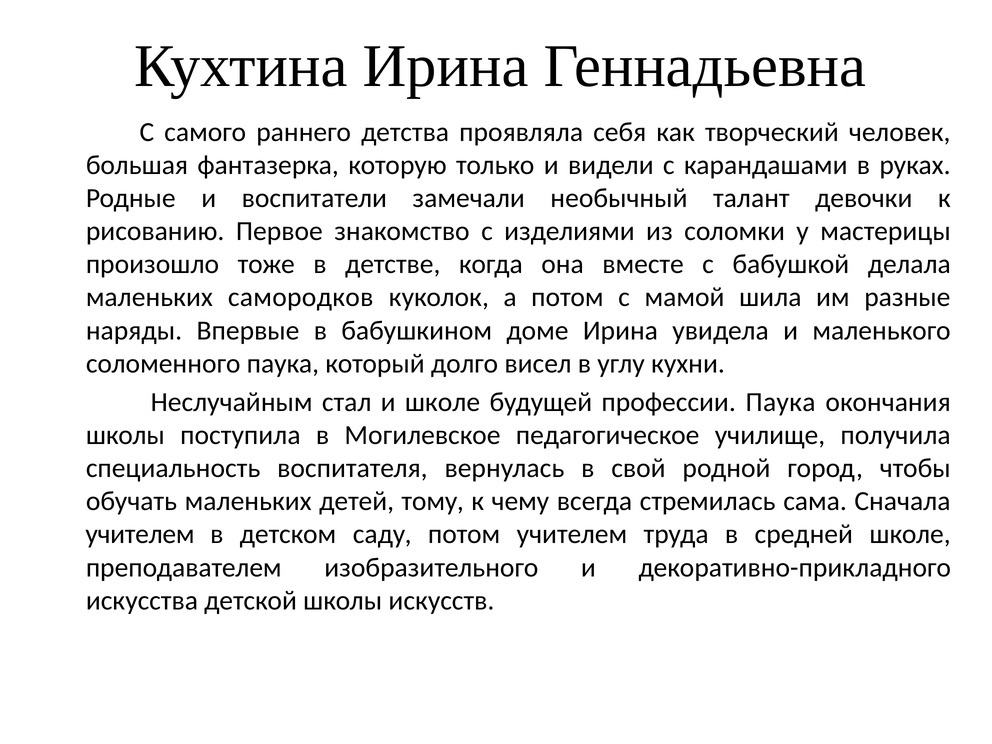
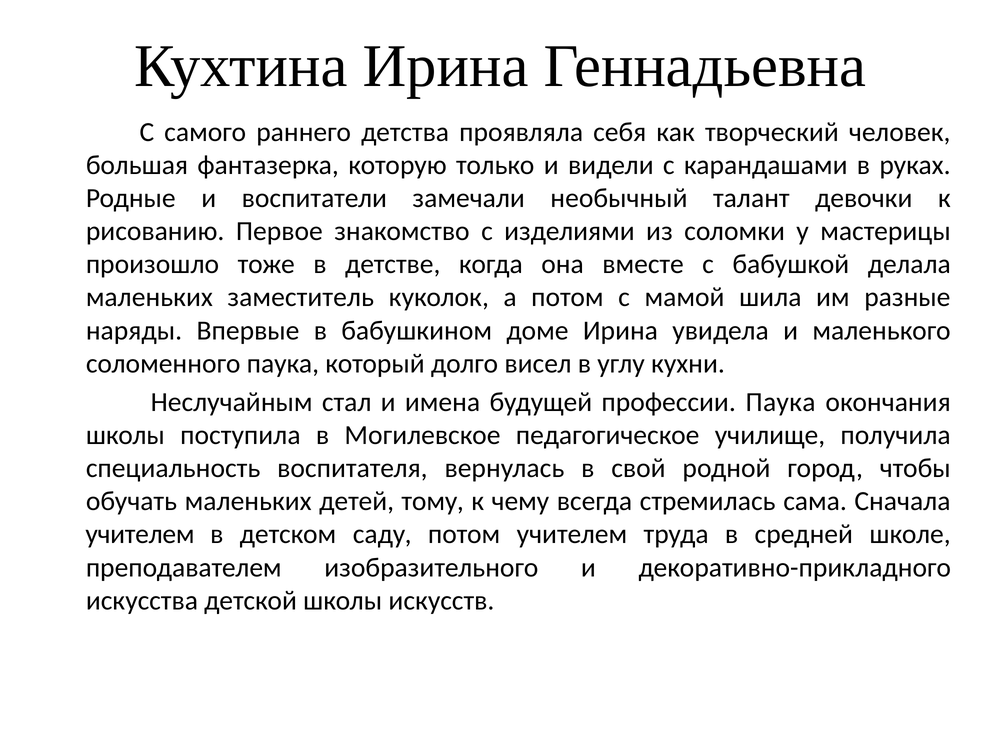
самородков: самородков -> заместитель (301, 297)
и школе: школе -> имена (443, 402)
